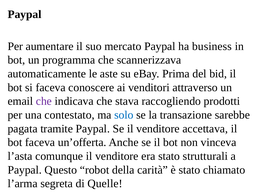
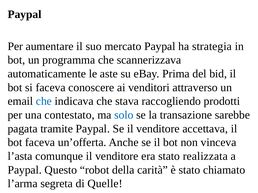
business: business -> strategia (212, 46)
che colour: purple -> blue (44, 101)
strutturali: strutturali -> realizzata (205, 157)
